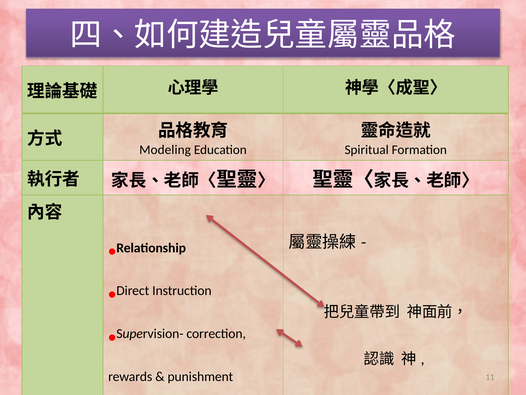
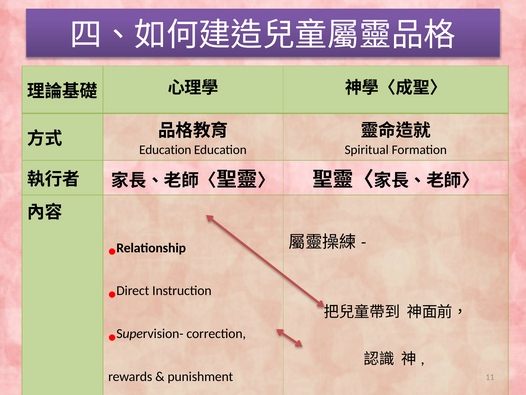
Modeling: Modeling -> Education (165, 150)
